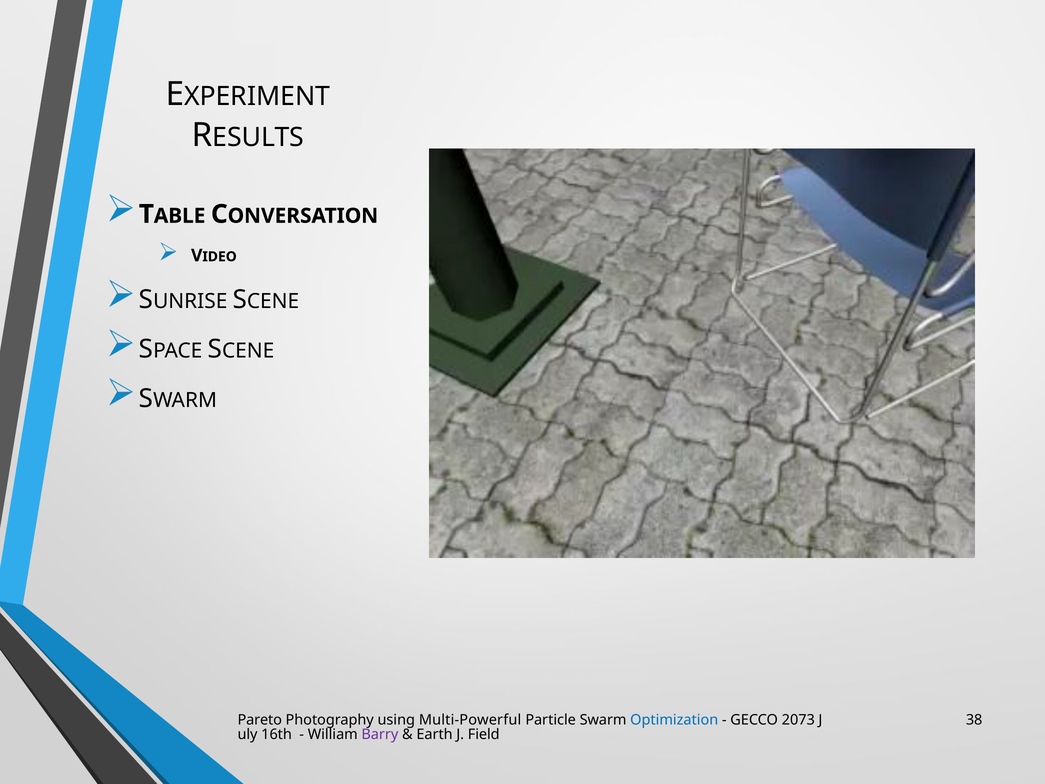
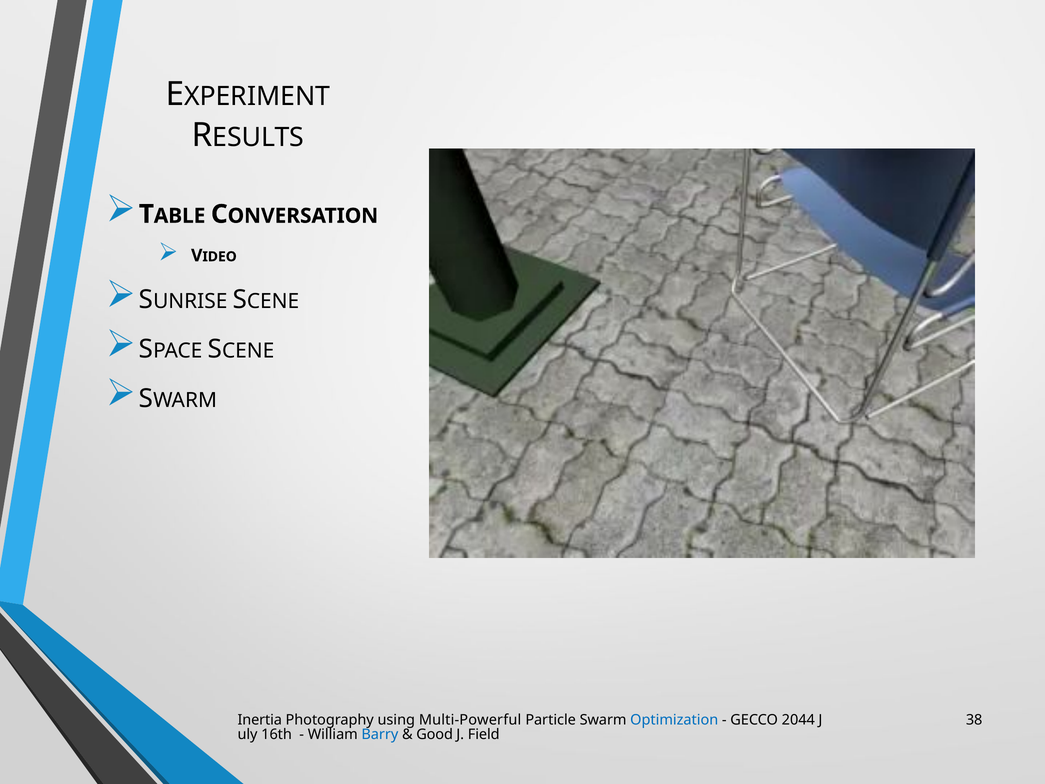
Pareto: Pareto -> Inertia (260, 720)
2073: 2073 -> 2044 (798, 720)
Barry colour: purple -> blue (380, 734)
Earth: Earth -> Good (435, 734)
